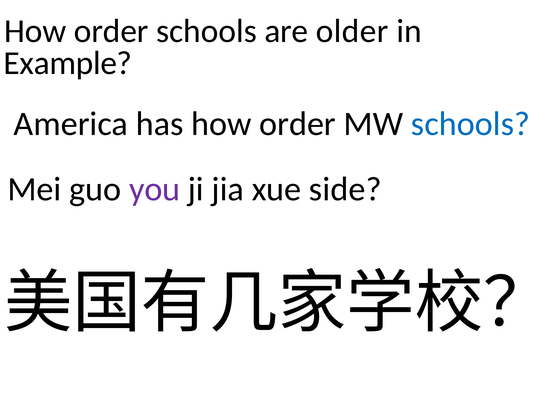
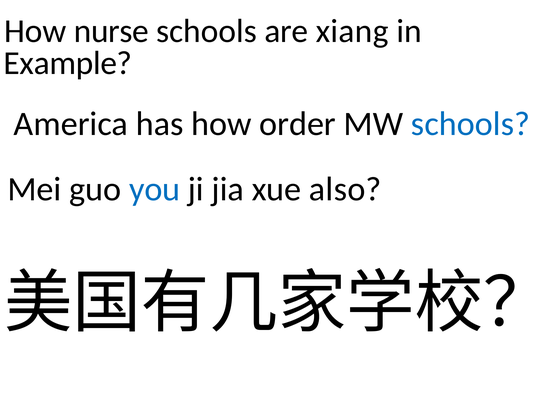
order: order -> nurse (111, 31)
older: older -> xiang (352, 31)
you colour: purple -> blue (155, 189)
side: side -> also (345, 189)
